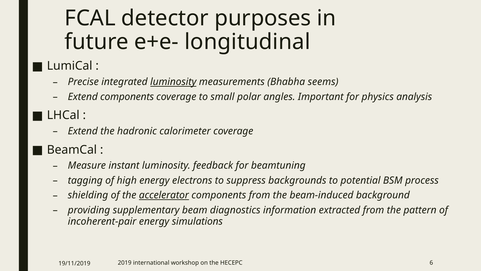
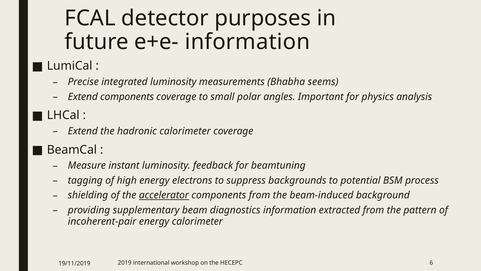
e+e- longitudinal: longitudinal -> information (247, 42)
luminosity underline: present -> none (173, 82)
energy simulations: simulations -> calorimeter (197, 221)
